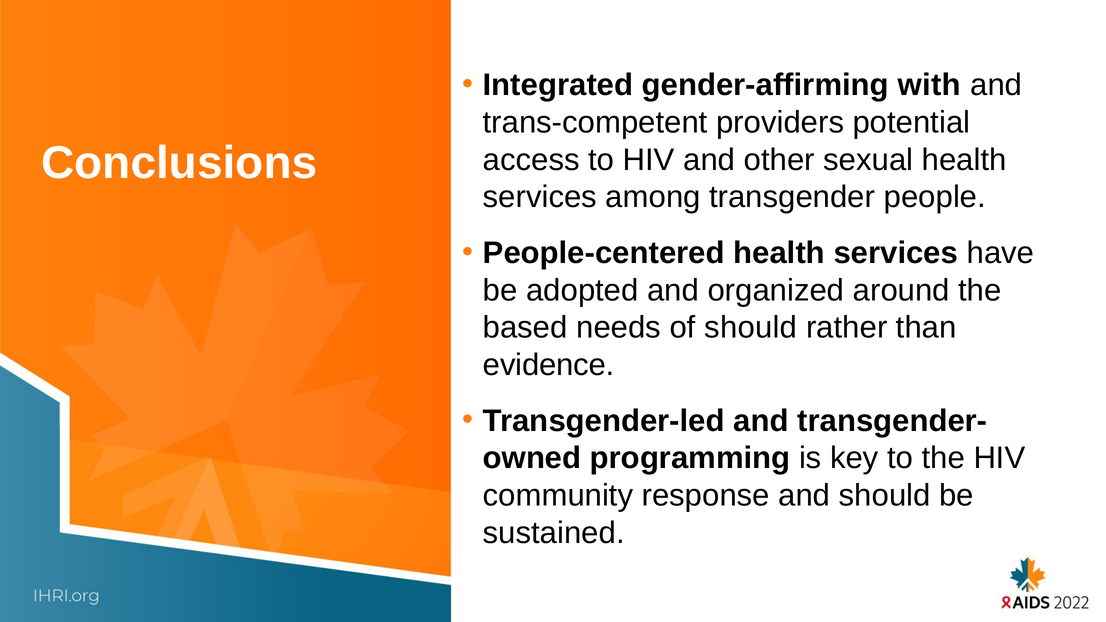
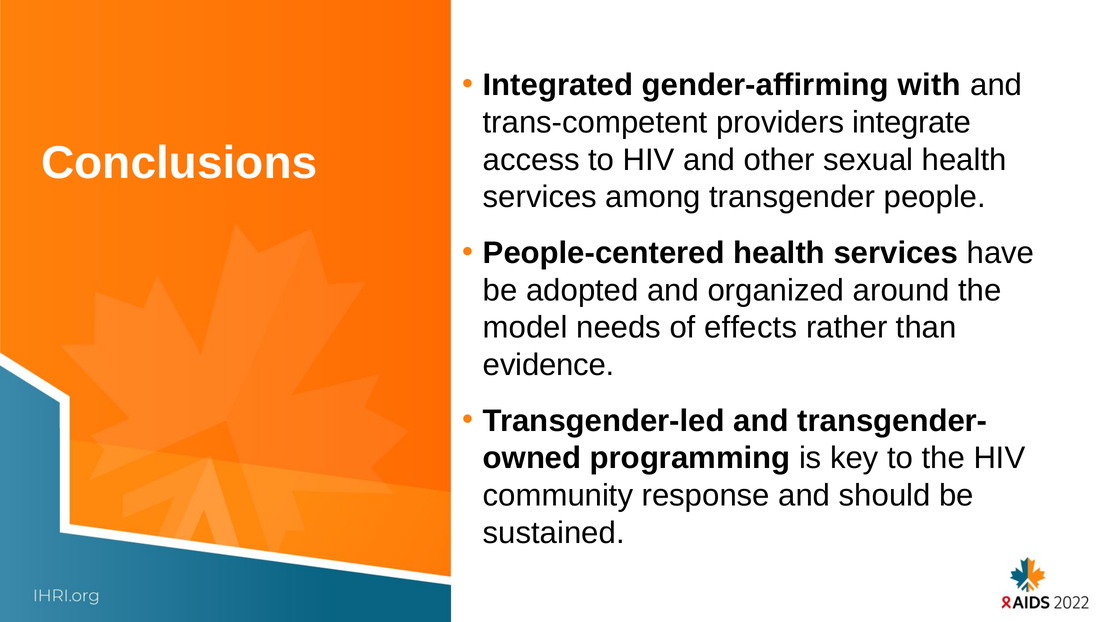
potential: potential -> integrate (912, 122)
based: based -> model (525, 328)
of should: should -> effects (751, 328)
